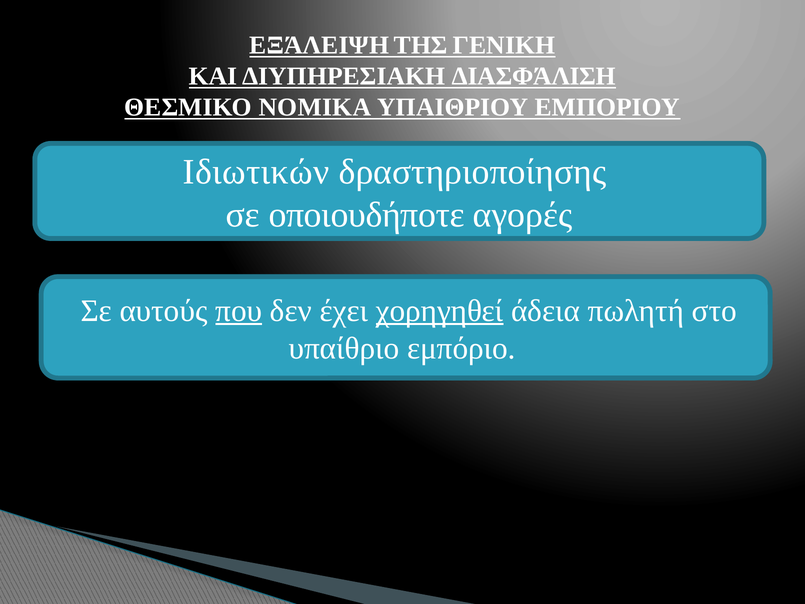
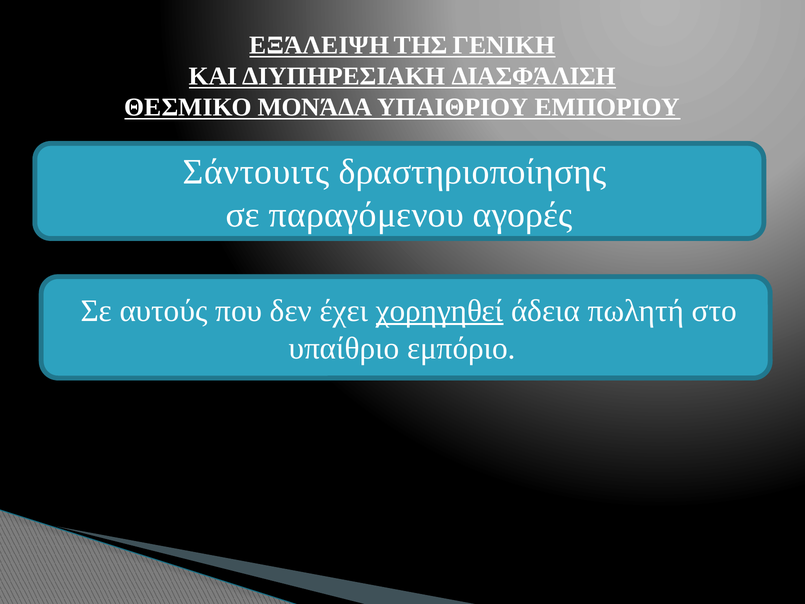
ΝΟΜΙΚΑ: ΝΟΜΙΚΑ -> ΜΟΝΆΔΑ (315, 107)
Ιδιωτικών: Ιδιωτικών -> Σάντουιτς (256, 172)
οποιουδήποτε: οποιουδήποτε -> παραγόμενου (366, 215)
που underline: present -> none (239, 311)
